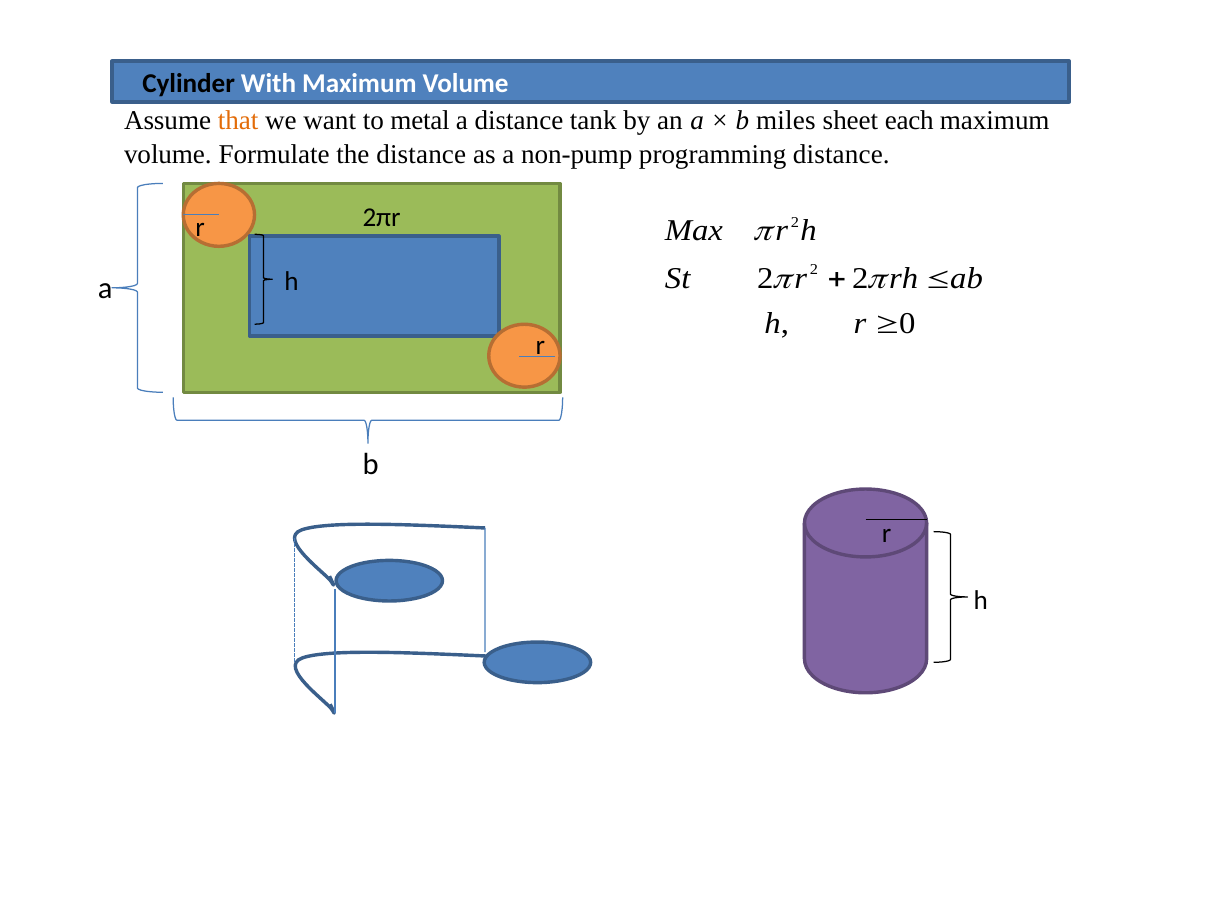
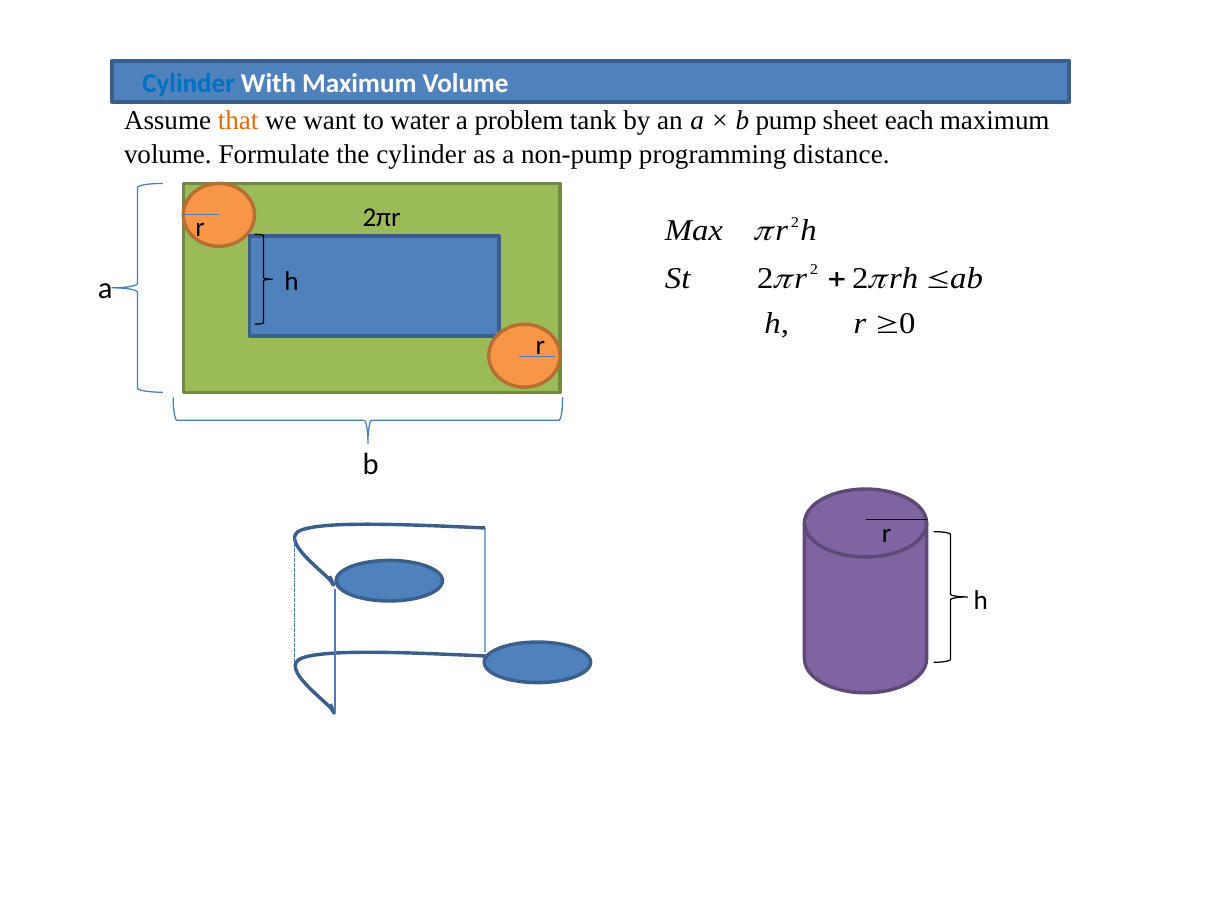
Cylinder colour: black -> blue (189, 83)
metal: metal -> water (420, 121)
a distance: distance -> problem (519, 121)
miles: miles -> pump (786, 121)
the distance: distance -> cylinder (421, 154)
